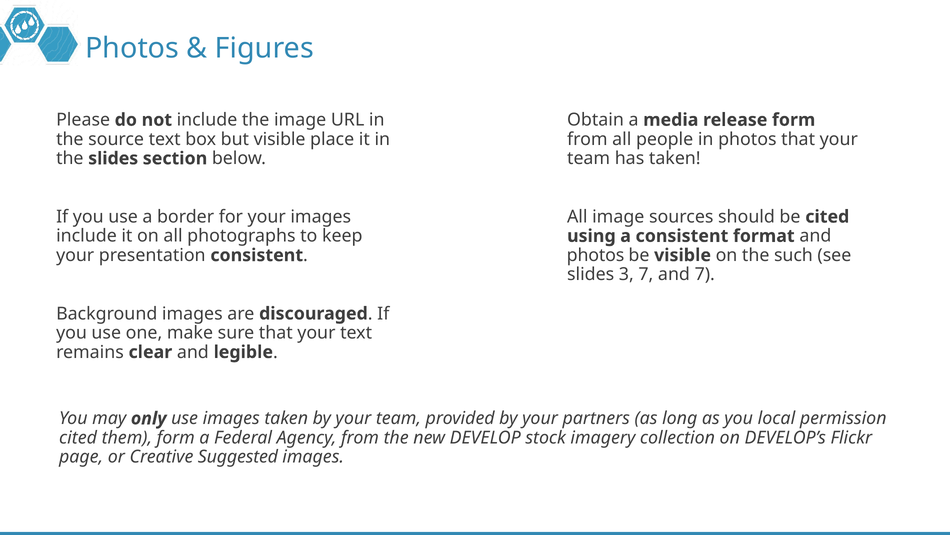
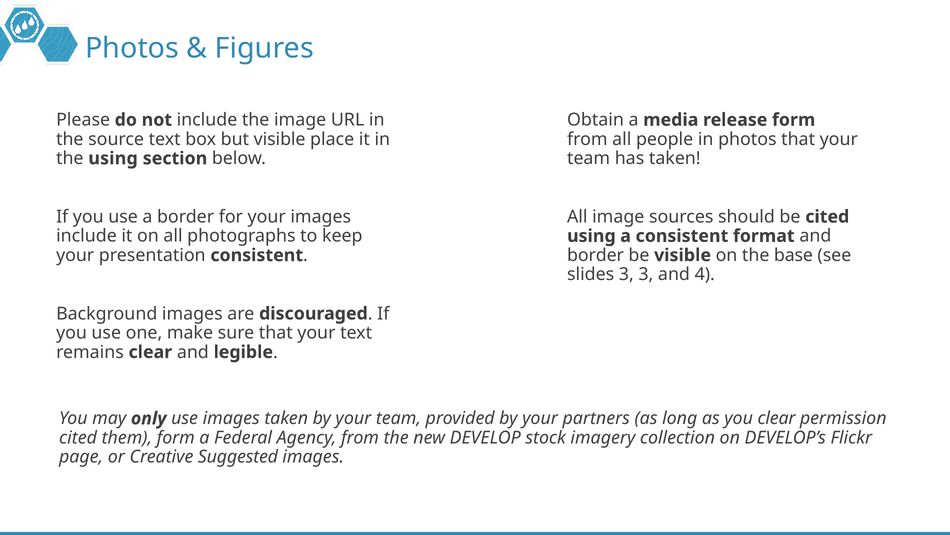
the slides: slides -> using (113, 158)
photos: photos -> border (596, 255)
such: such -> base (793, 255)
3 7: 7 -> 3 (646, 274)
and 7: 7 -> 4 (705, 274)
you local: local -> clear (777, 418)
